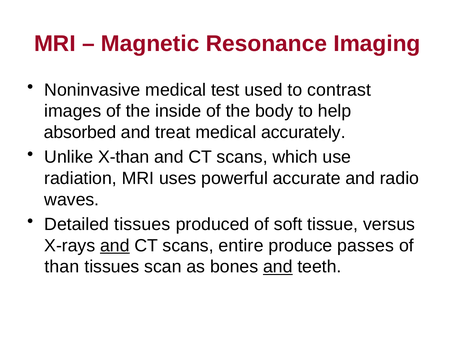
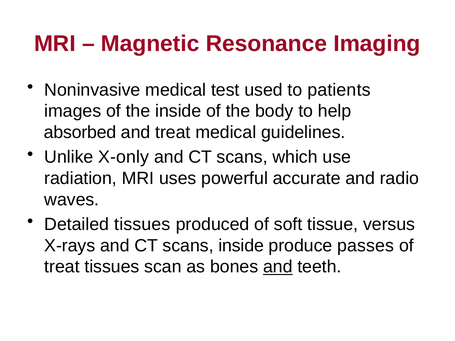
contrast: contrast -> patients (339, 90)
accurately: accurately -> guidelines (303, 132)
X-than: X-than -> X-only (124, 157)
and underline: present -> none (115, 246)
scans entire: entire -> inside (241, 246)
than: than -> treat (62, 267)
